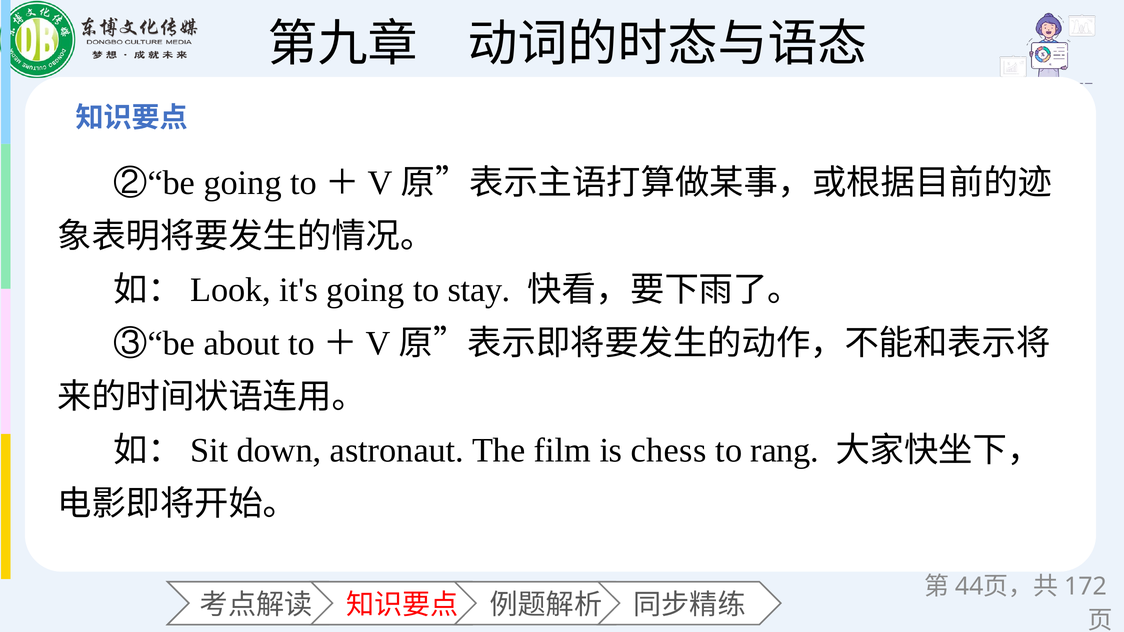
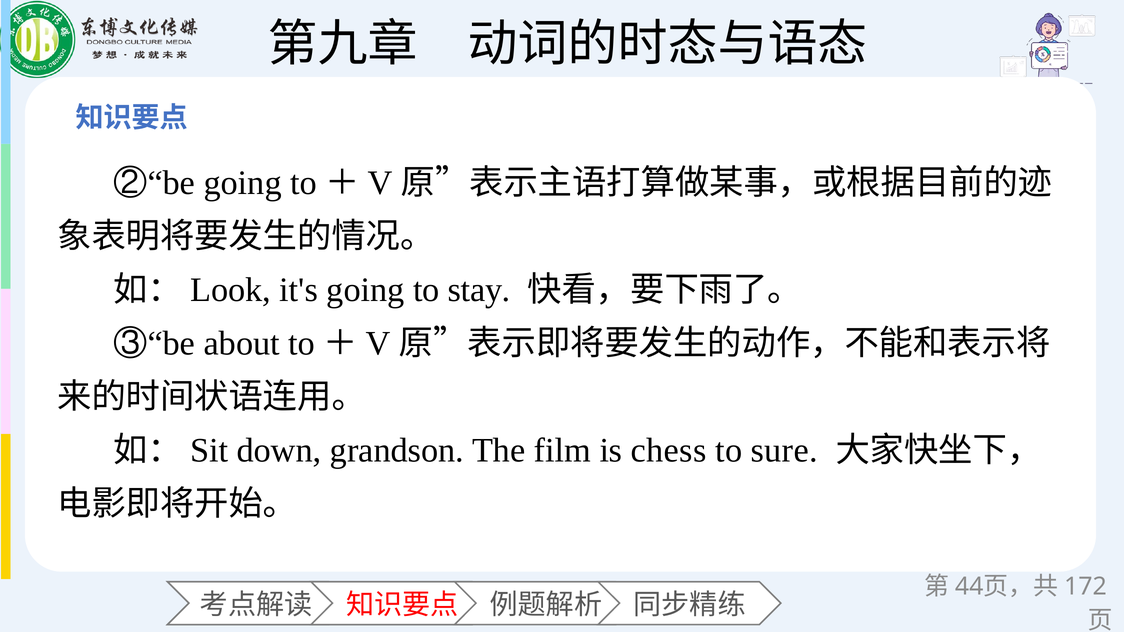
astronaut: astronaut -> grandson (397, 451)
rang: rang -> sure (784, 451)
